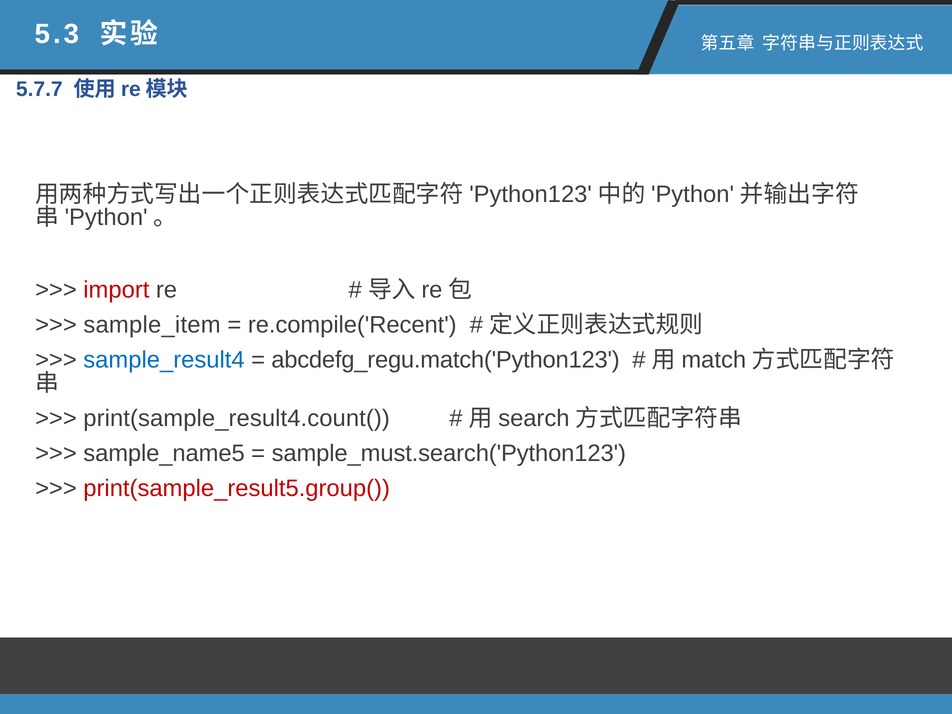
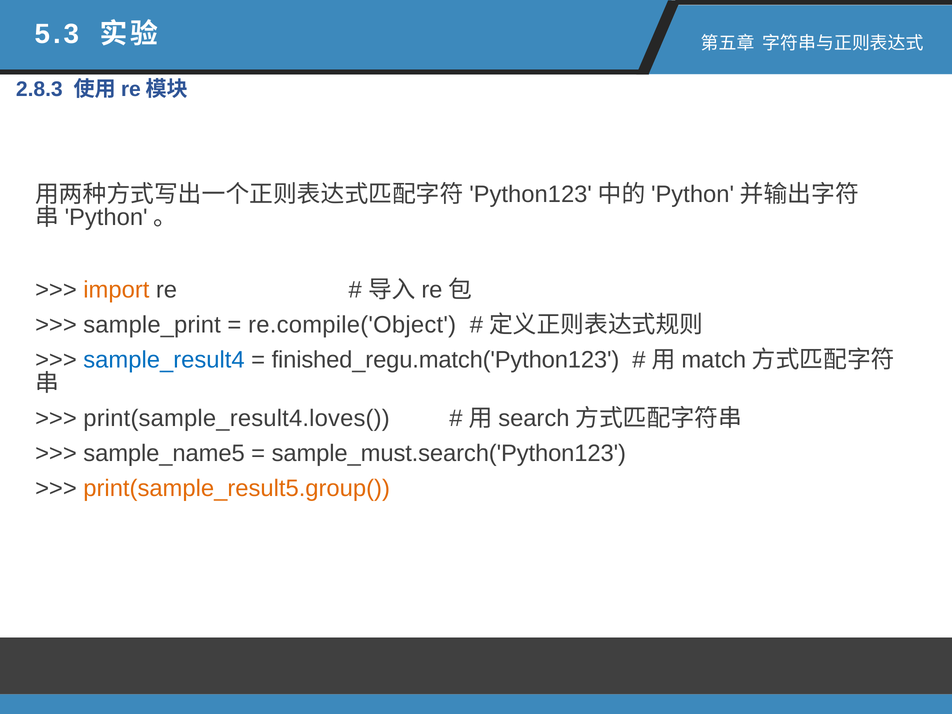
5.7.7: 5.7.7 -> 2.8.3 (39, 89)
import colour: red -> orange (116, 290)
sample_item: sample_item -> sample_print (152, 325)
re.compile('Recent: re.compile('Recent -> re.compile('Object (352, 325)
abcdefg_regu.match('Python123: abcdefg_regu.match('Python123 -> finished_regu.match('Python123 (445, 360)
print(sample_result4.count(: print(sample_result4.count( -> print(sample_result4.loves( (237, 418)
print(sample_result5.group( colour: red -> orange (237, 488)
